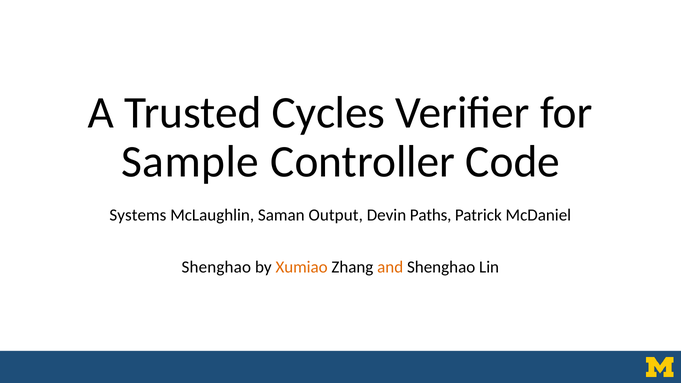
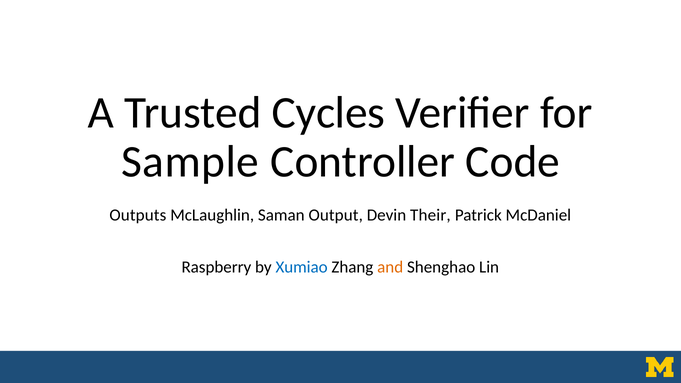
Systems: Systems -> Outputs (138, 215)
Paths: Paths -> Their (430, 215)
Shenghao: Shenghao -> Raspberry (216, 267)
Xumiao colour: orange -> blue (302, 267)
